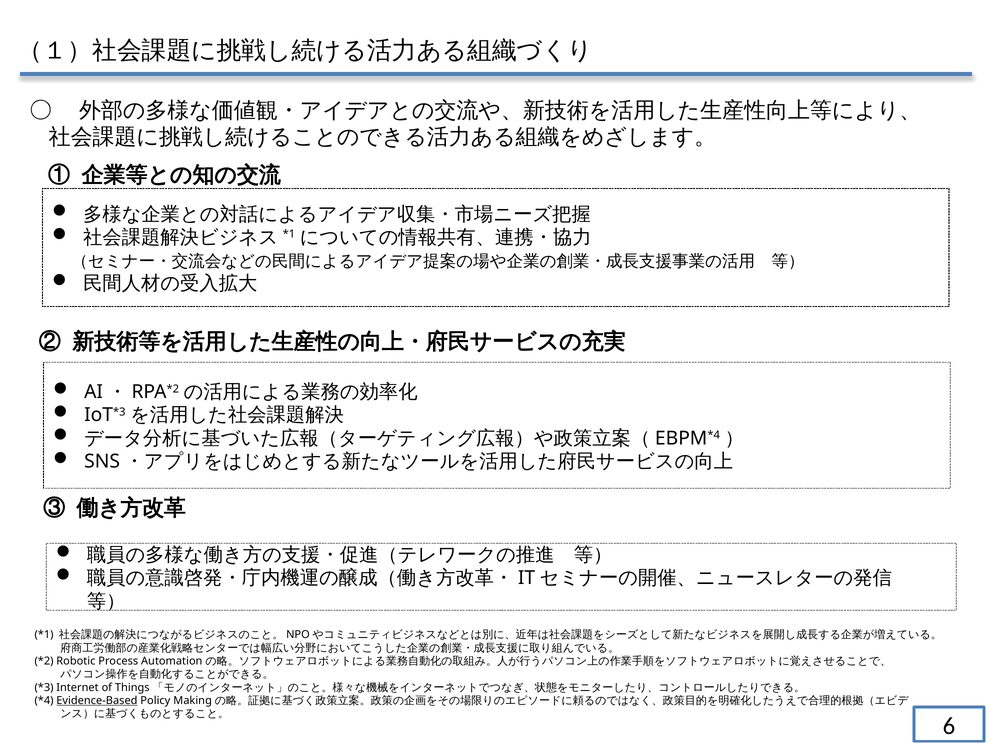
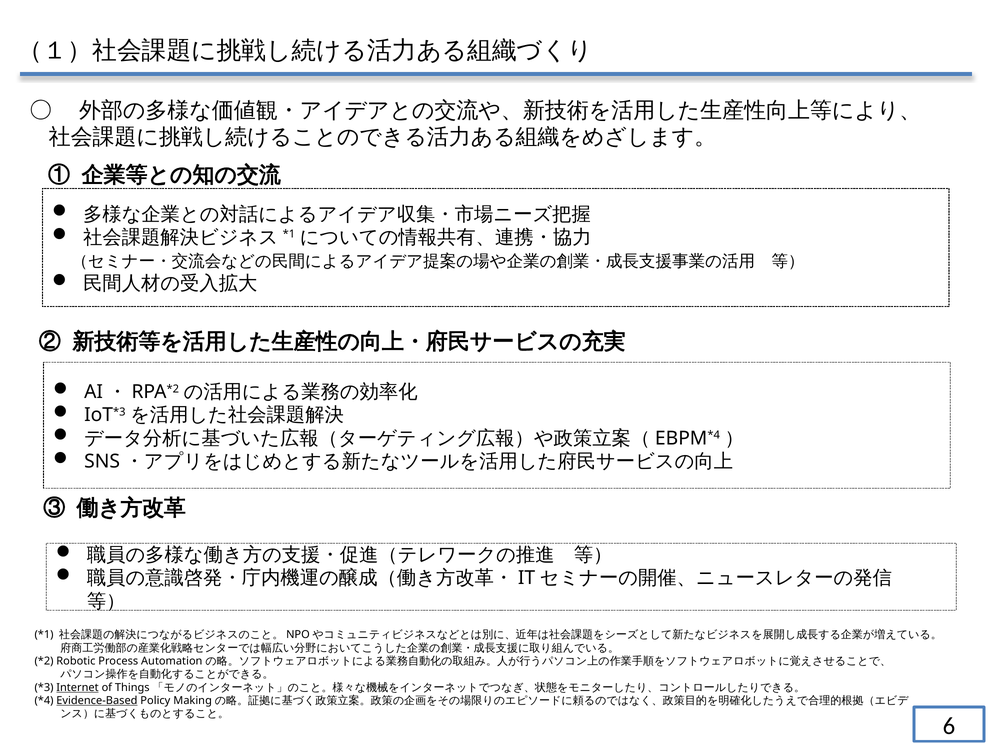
Internet underline: none -> present (77, 688)
